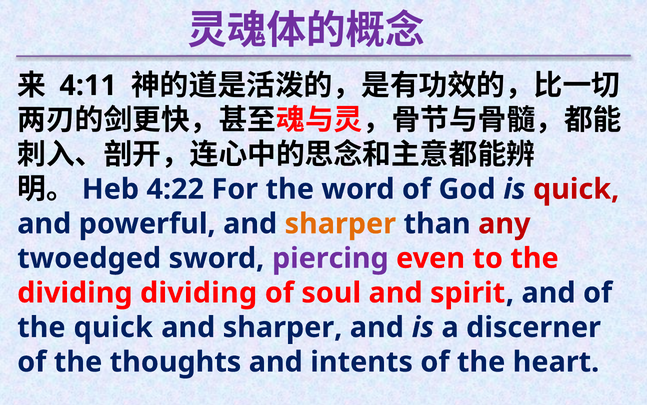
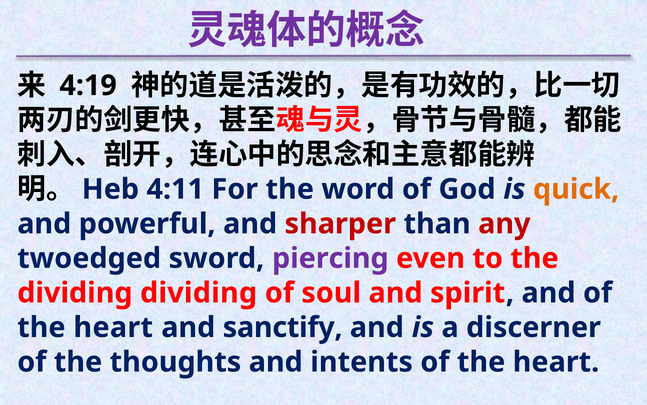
4:11: 4:11 -> 4:19 (88, 85)
4:22: 4:22 -> 4:11 (175, 189)
quick colour: red -> orange (576, 189)
sharper colour: orange -> red (340, 223)
quick: quick -> heart (113, 327)
sharper: sharper -> sanctify (283, 327)
